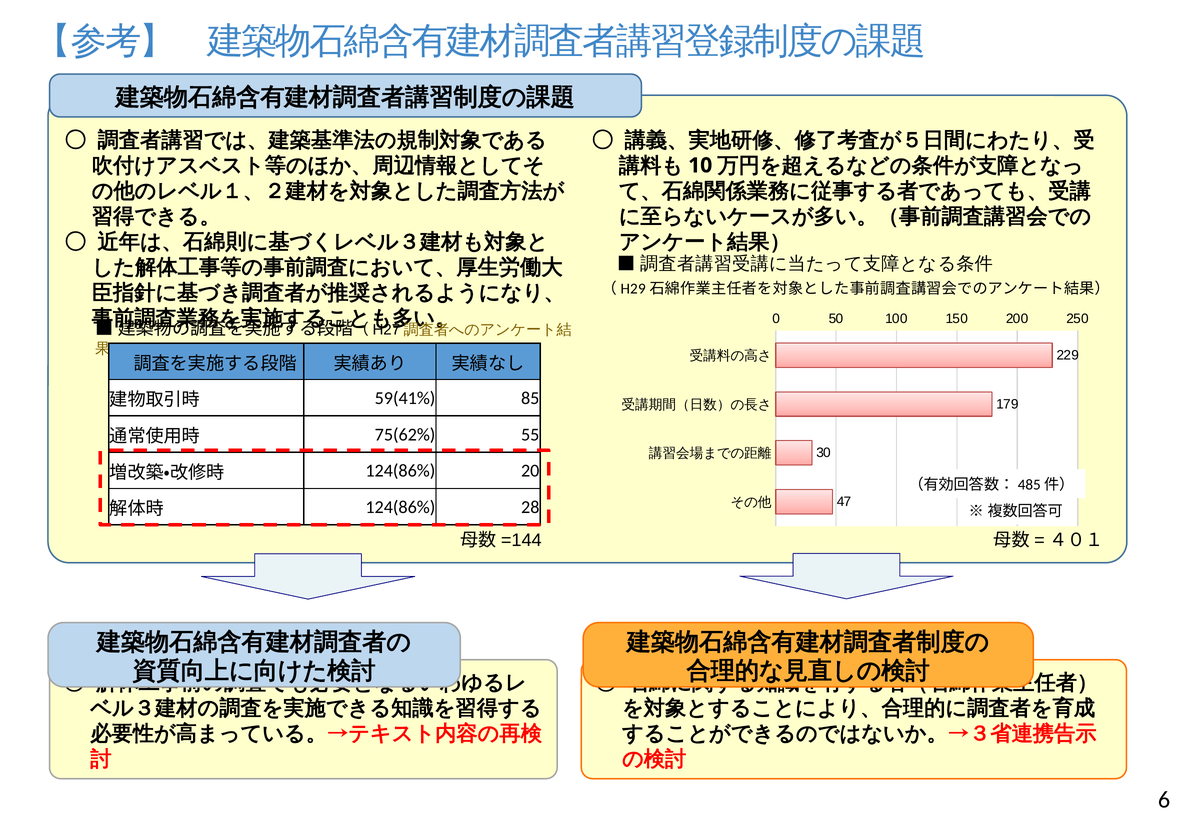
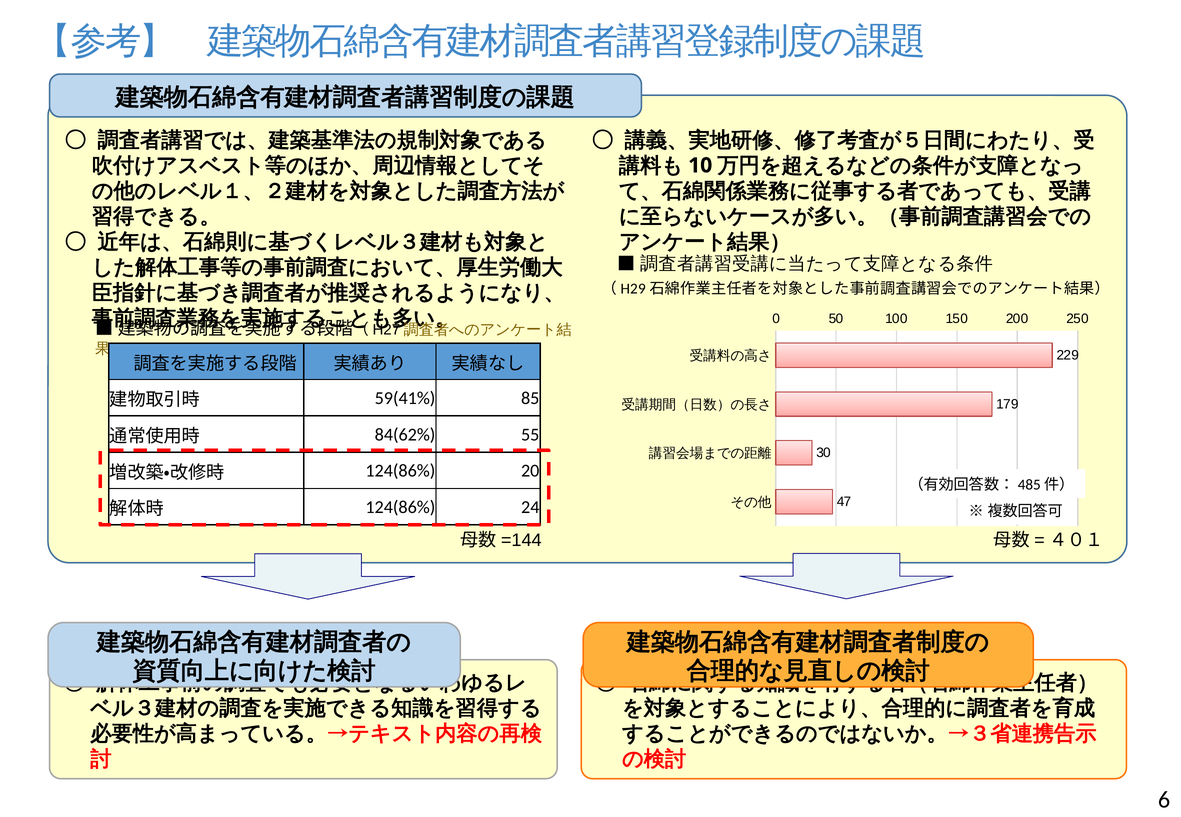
75(62%: 75(62% -> 84(62% (405, 435)
28: 28 -> 24 (530, 508)
